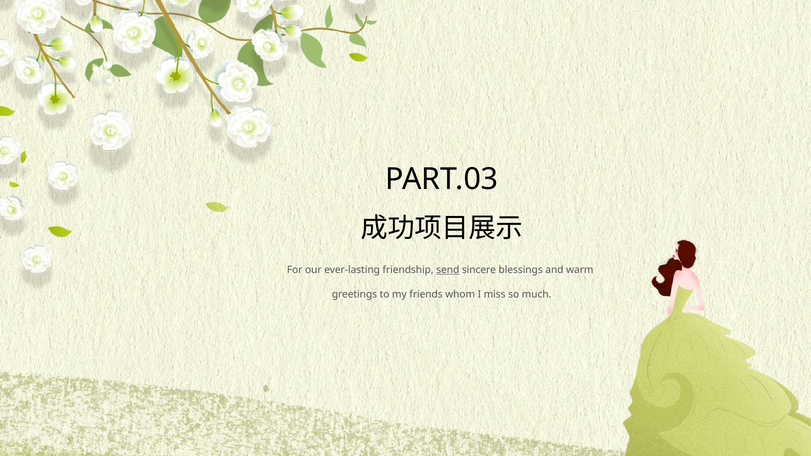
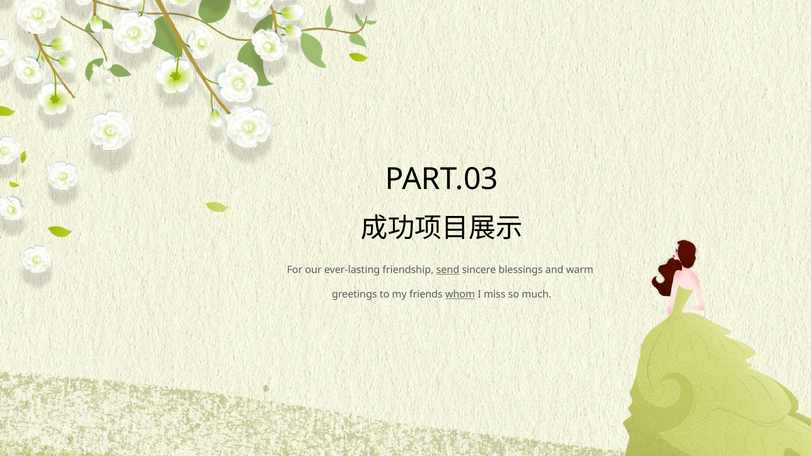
whom underline: none -> present (460, 295)
